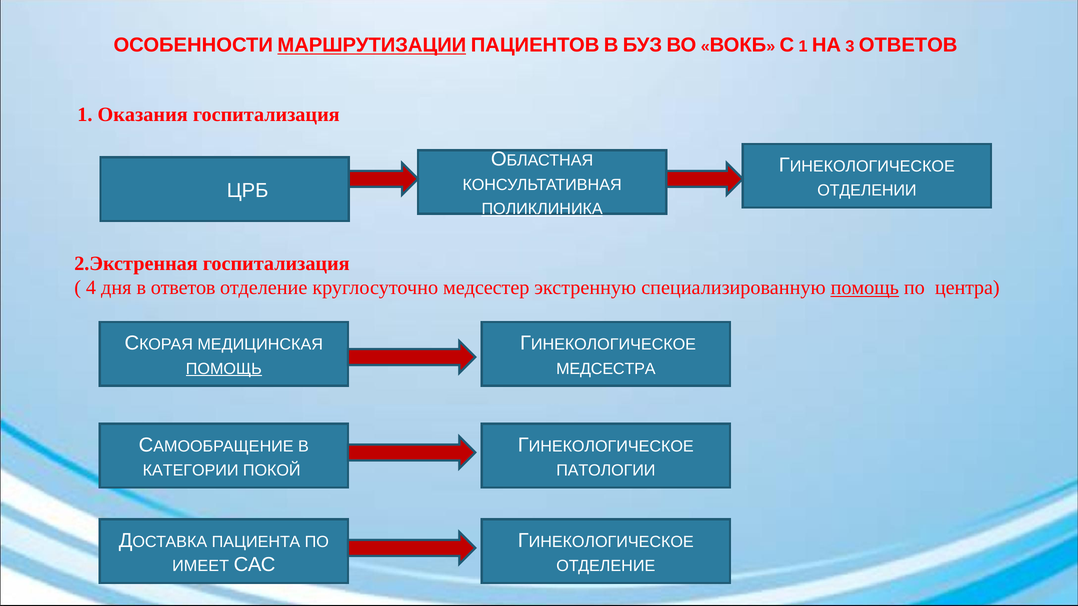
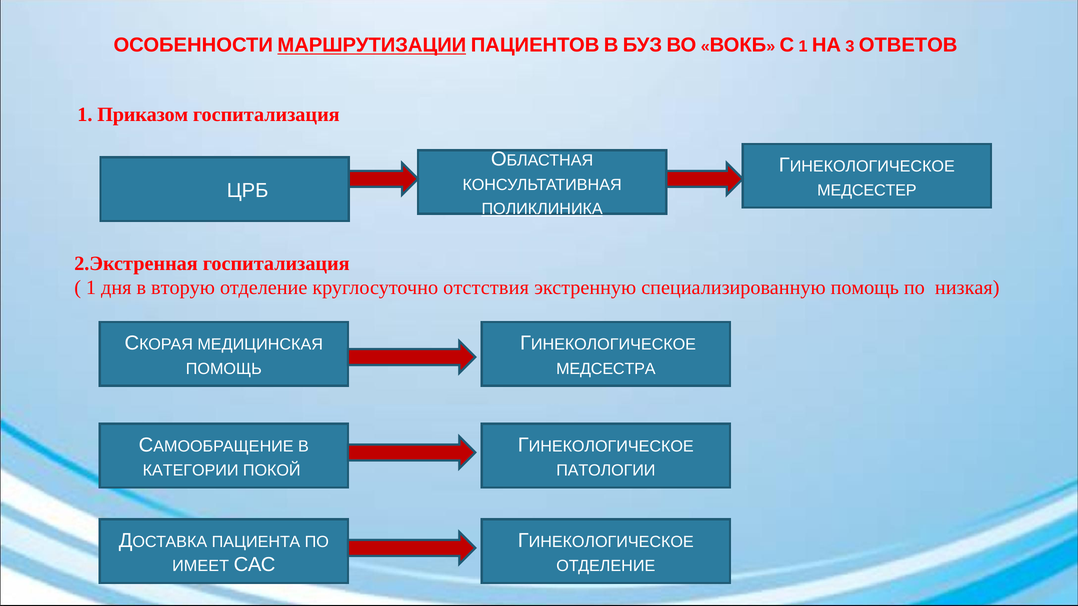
Оказания: Оказания -> Приказом (143, 114)
ОТДЕЛЕНИИ: ОТДЕЛЕНИИ -> МЕДСЕСТЕР (867, 191)
4: 4 -> 1 (91, 288)
в ответов: ответов -> вторую (183, 288)
медсестер: медсестер -> отстствия (486, 288)
помощь underline: present -> none (865, 288)
центра: центра -> низкая (967, 288)
ПОМОЩЬ underline: present -> none (224, 369)
